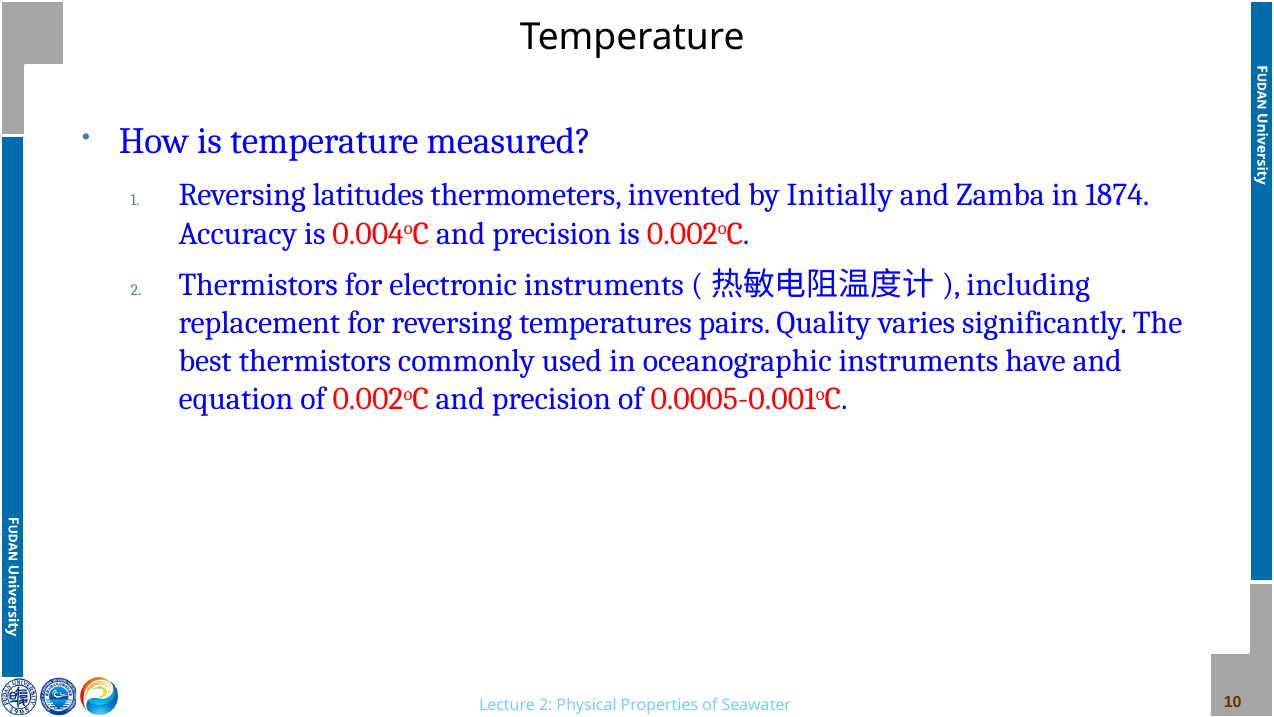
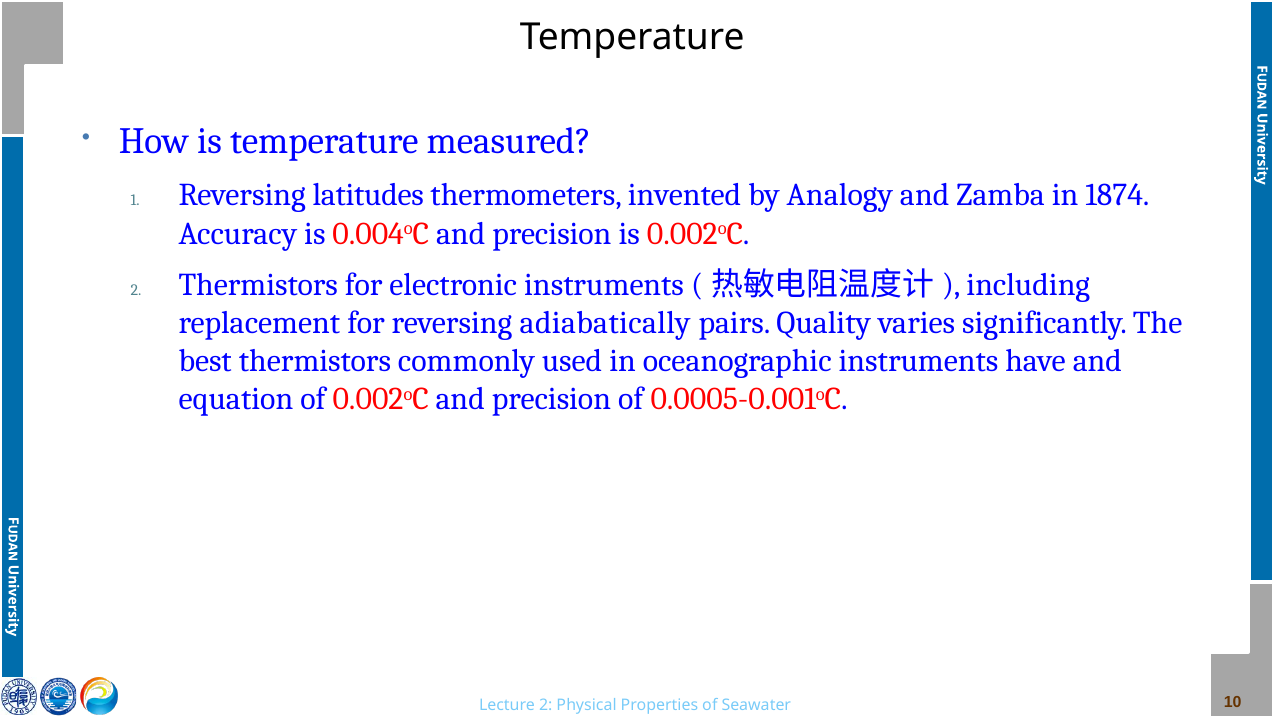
Initially: Initially -> Analogy (840, 195)
temperatures: temperatures -> adiabatically (605, 323)
